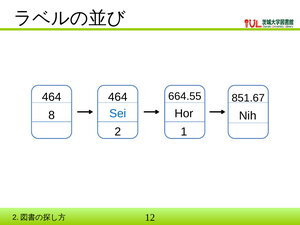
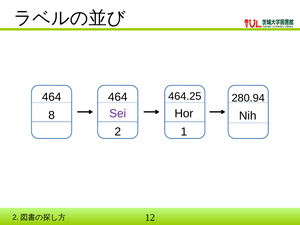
664.55: 664.55 -> 464.25 (185, 96)
851.67: 851.67 -> 280.94 (248, 98)
Sei colour: blue -> purple (118, 114)
